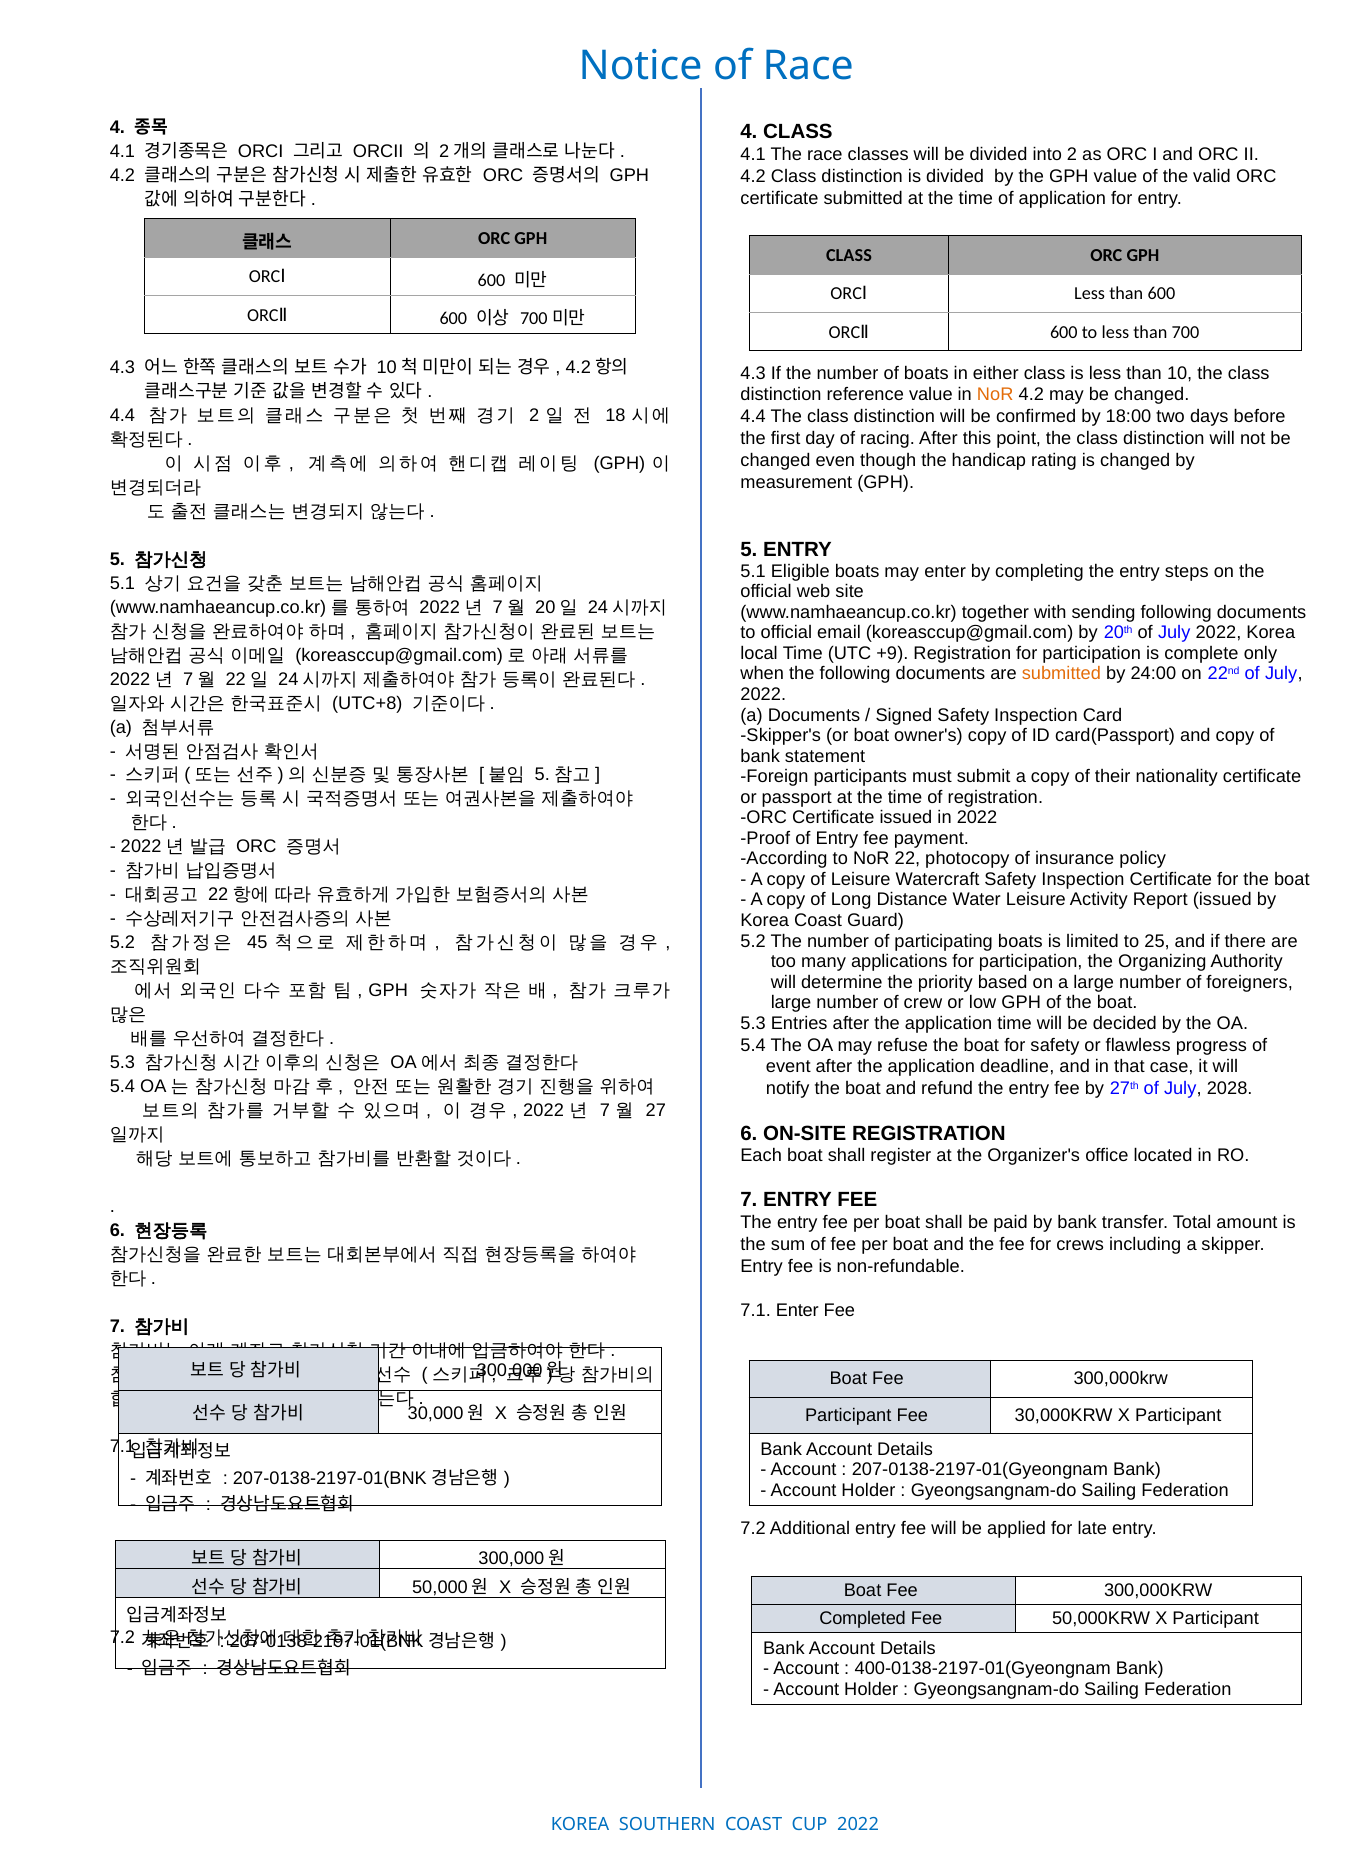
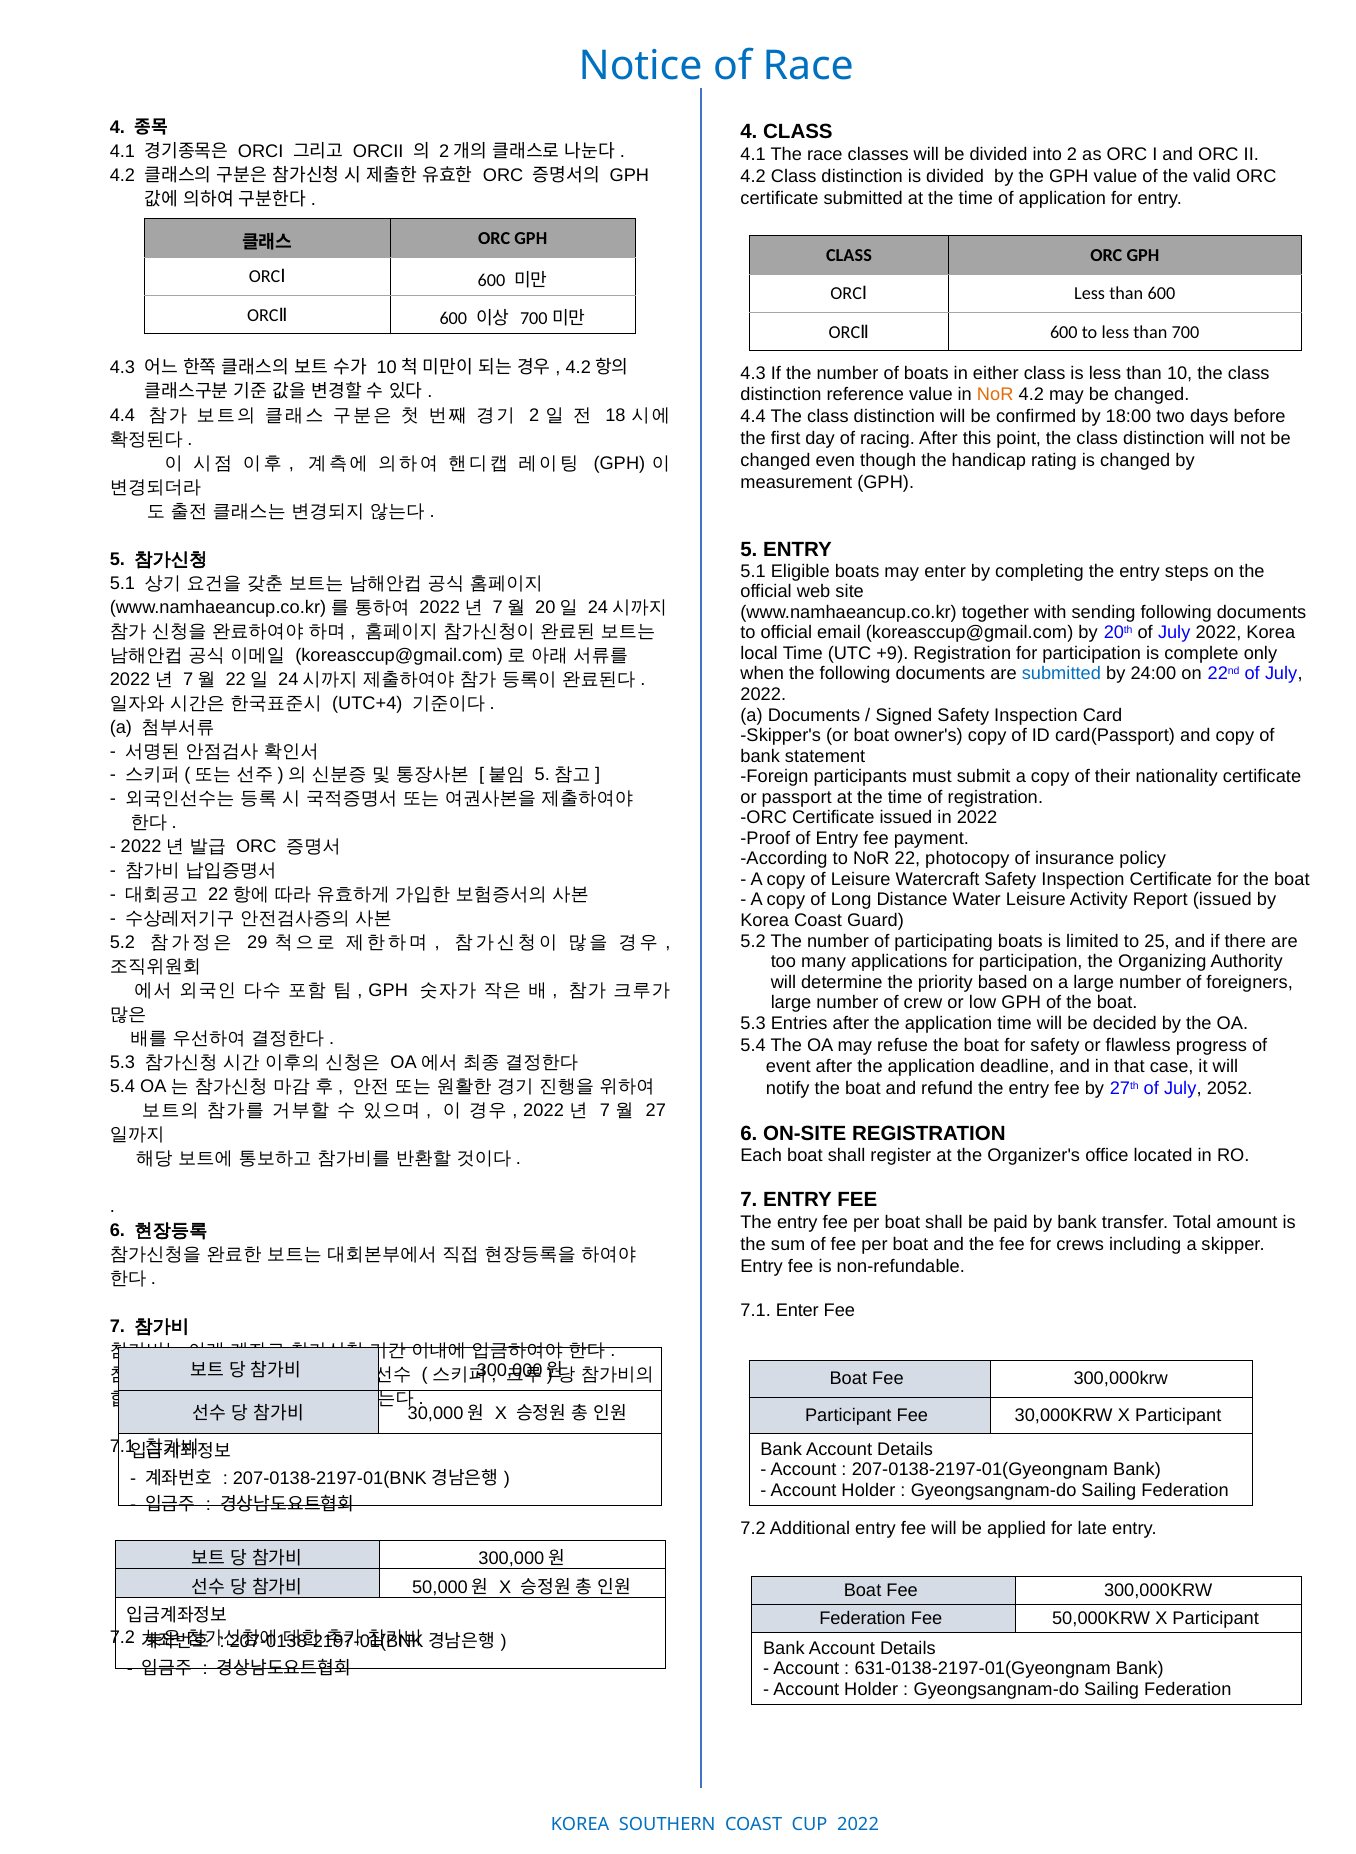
submitted colour: orange -> blue (1061, 674)
UTC+8: UTC+8 -> UTC+4 (367, 703)
45: 45 -> 29 (257, 942)
2028: 2028 -> 2052 (1230, 1088)
Completed: Completed -> Federation (863, 1618)
400-0138-2197-01(Gyeongnam: 400-0138-2197-01(Gyeongnam -> 631-0138-2197-01(Gyeongnam (983, 1668)
